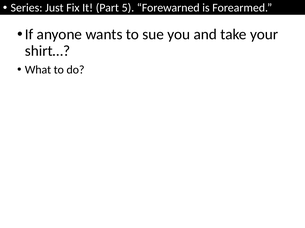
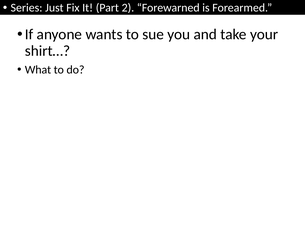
5: 5 -> 2 (128, 8)
